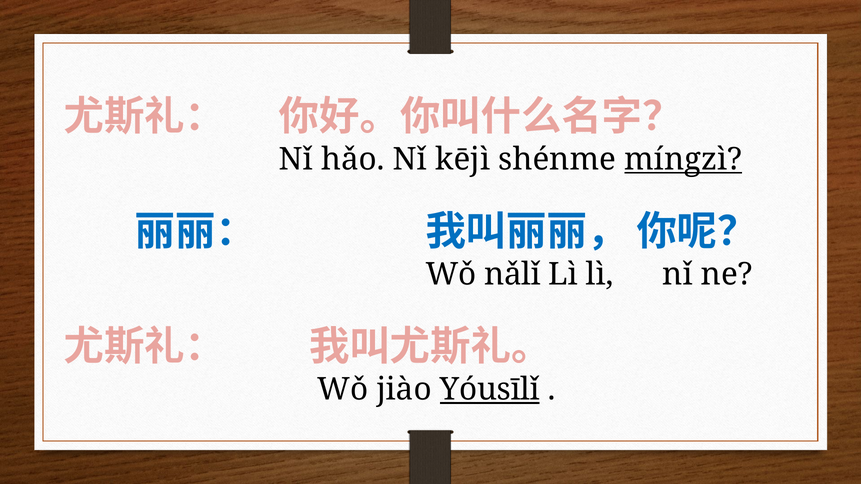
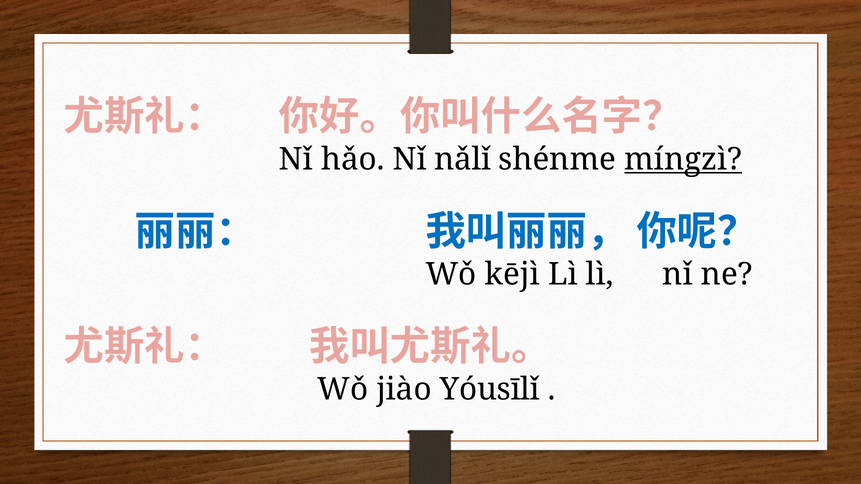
kējì: kējì -> nǎlǐ (463, 159)
nǎlǐ: nǎlǐ -> kējì (512, 275)
Yóusīlǐ underline: present -> none (490, 390)
